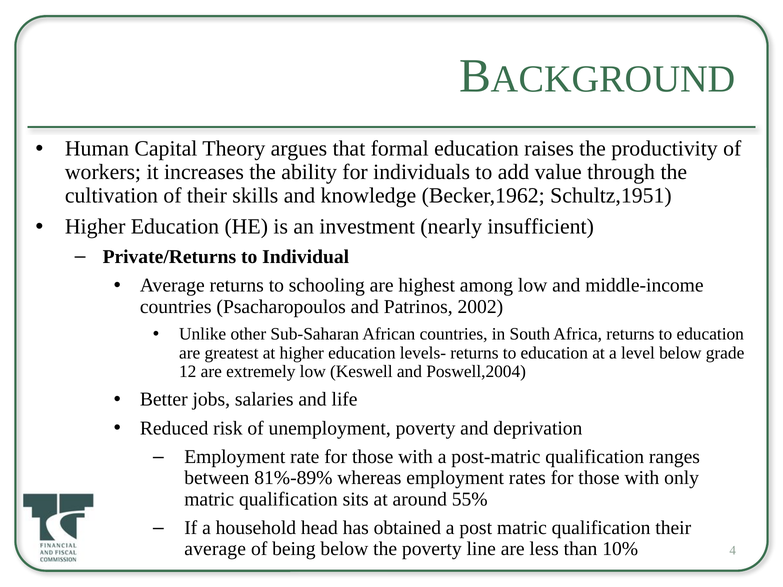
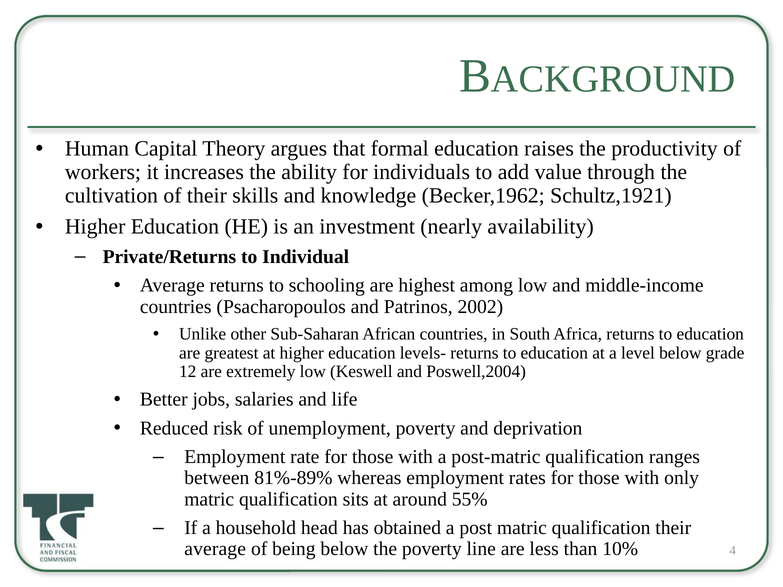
Schultz,1951: Schultz,1951 -> Schultz,1921 (611, 196)
insufficient: insufficient -> availability (541, 227)
